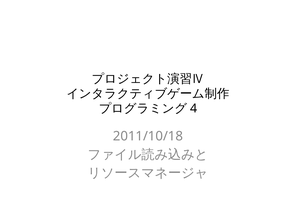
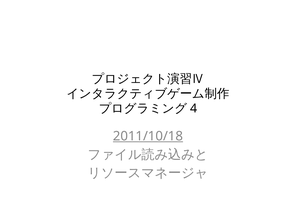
2011/10/18 underline: none -> present (148, 136)
